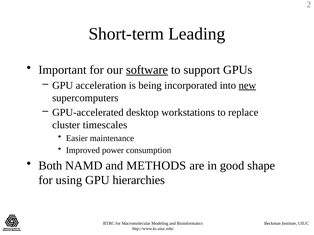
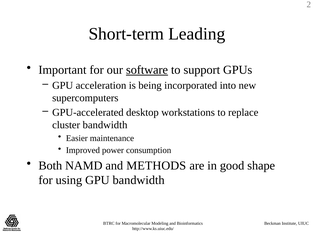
new underline: present -> none (247, 86)
cluster timescales: timescales -> bandwidth (105, 125)
GPU hierarchies: hierarchies -> bandwidth (139, 181)
